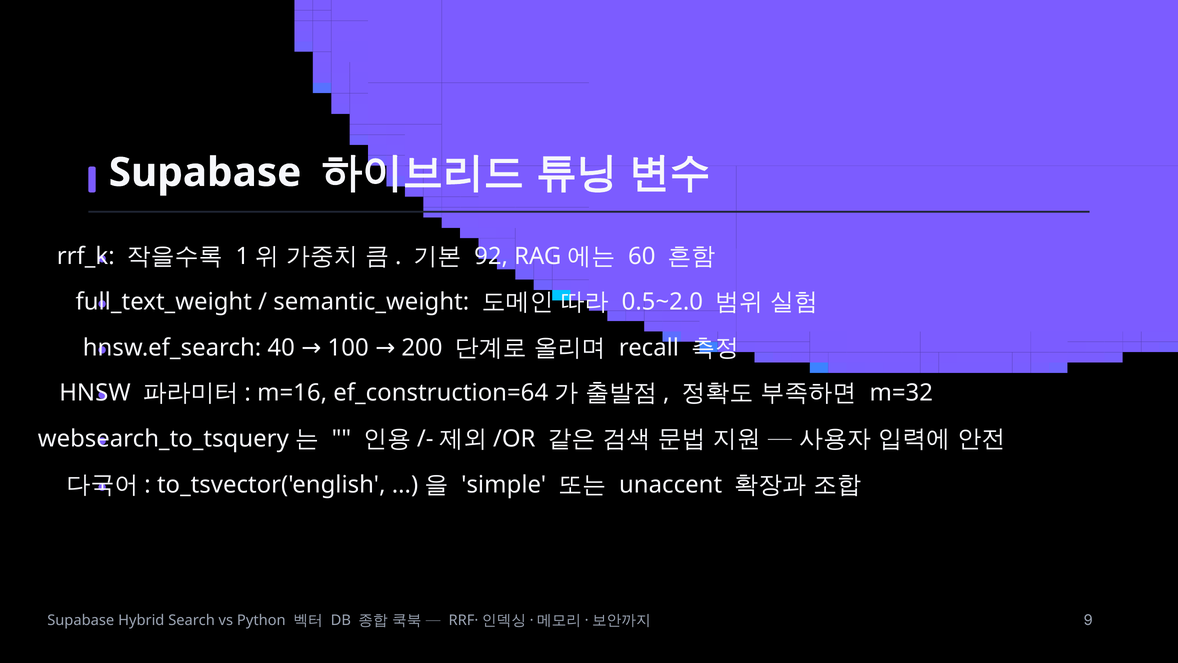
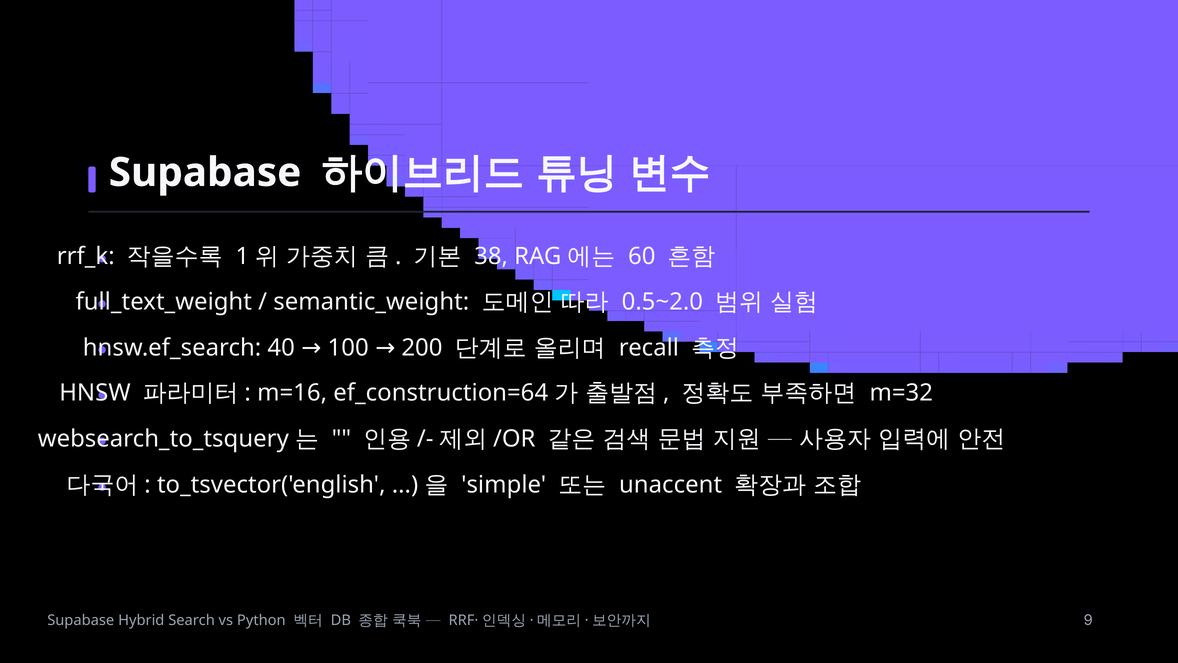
92: 92 -> 38 (491, 256)
